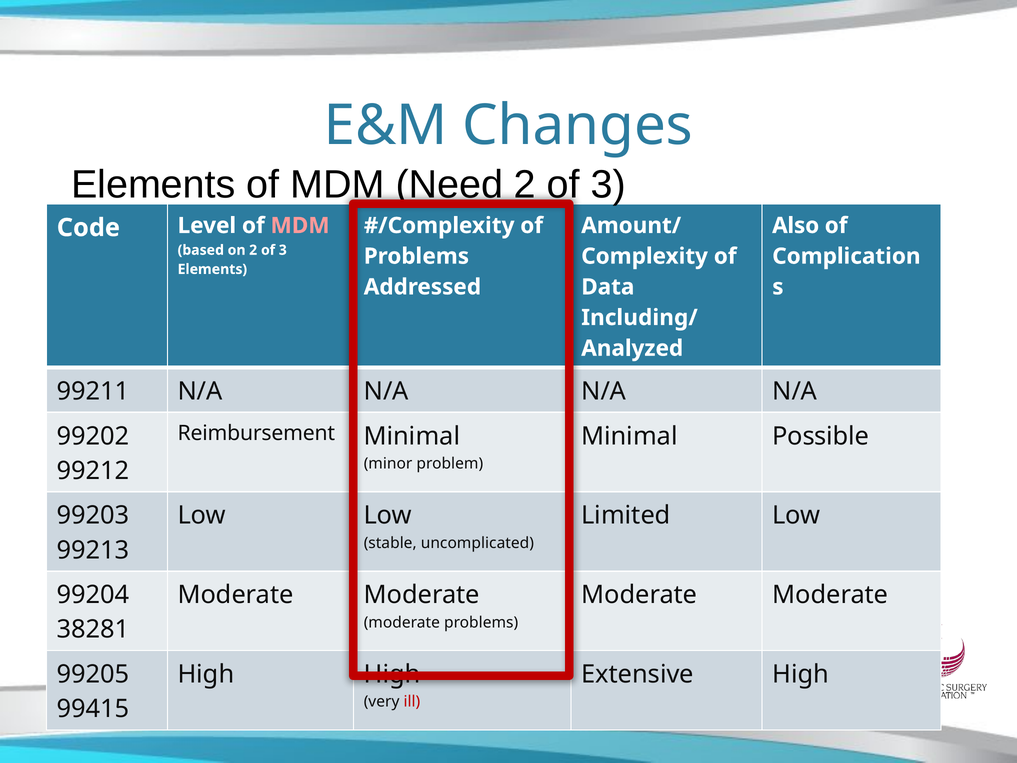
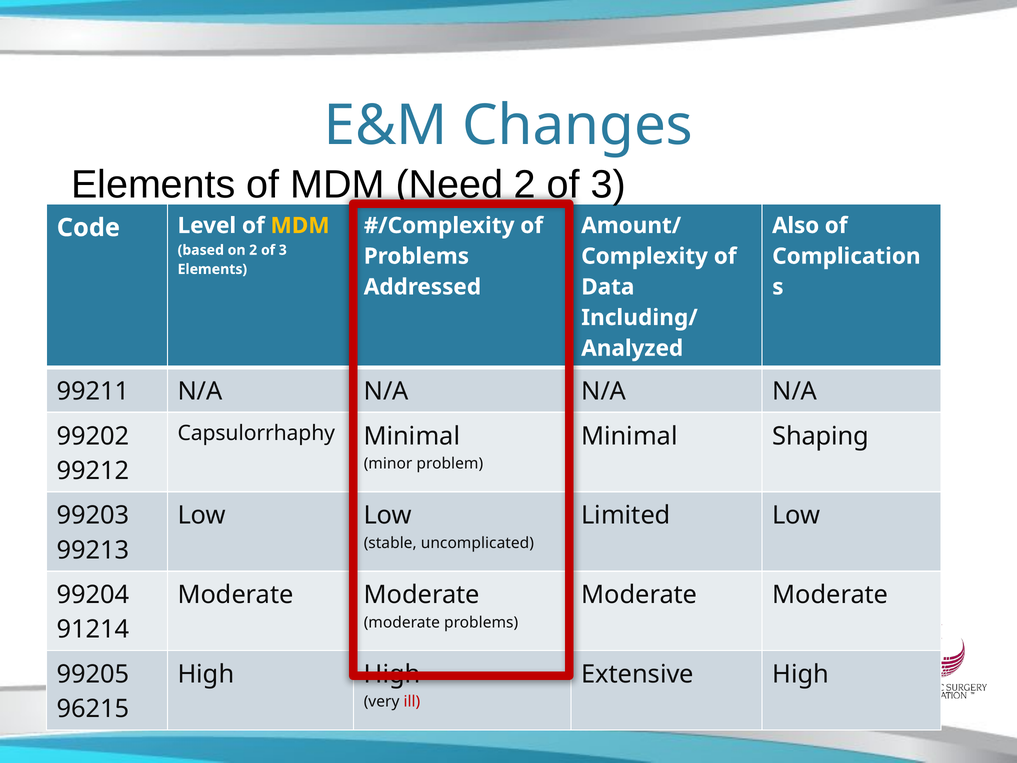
MDM colour: pink -> yellow (300, 226)
Reimbursement: Reimbursement -> Capsulorrhaphy (256, 433)
Possible: Possible -> Shaping (821, 436)
38281: 38281 -> 91214 (93, 629)
99415: 99415 -> 96215 (93, 709)
